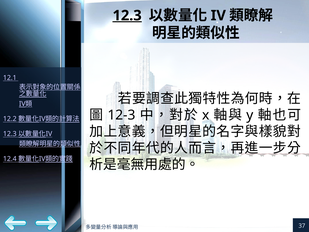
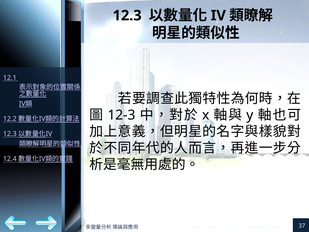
12.3 underline: present -> none (127, 16)
